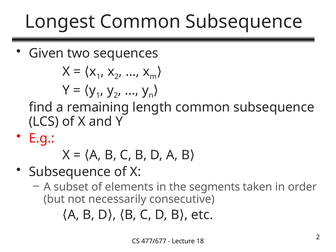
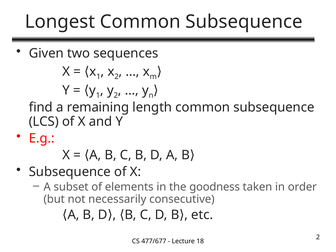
segments: segments -> goodness (215, 187)
